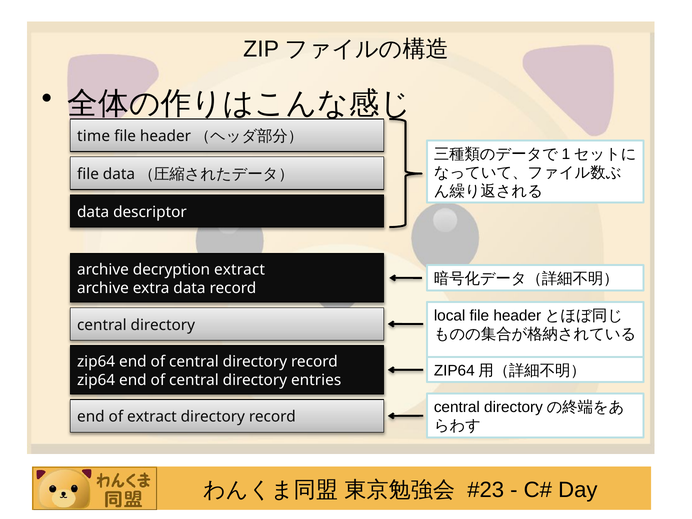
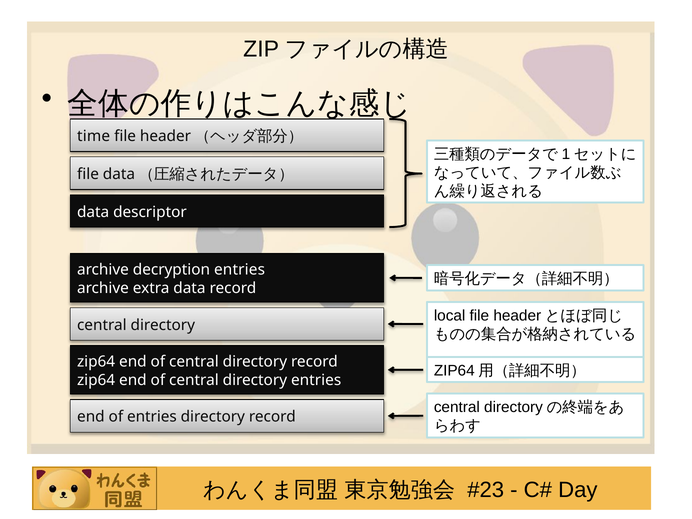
decryption extract: extract -> entries (240, 270)
of extract: extract -> entries (152, 417)
